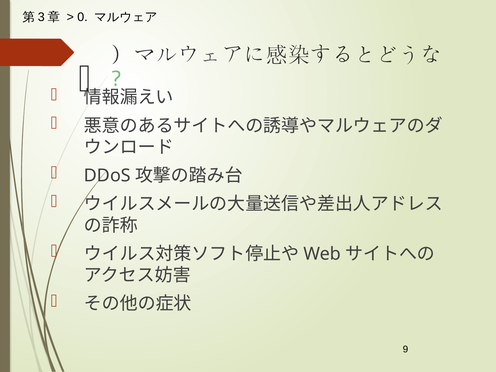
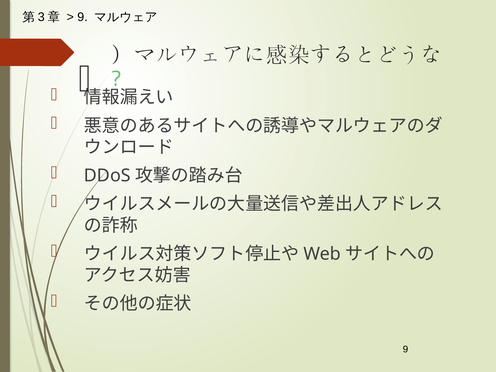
0: 0 -> 9 (82, 17)
